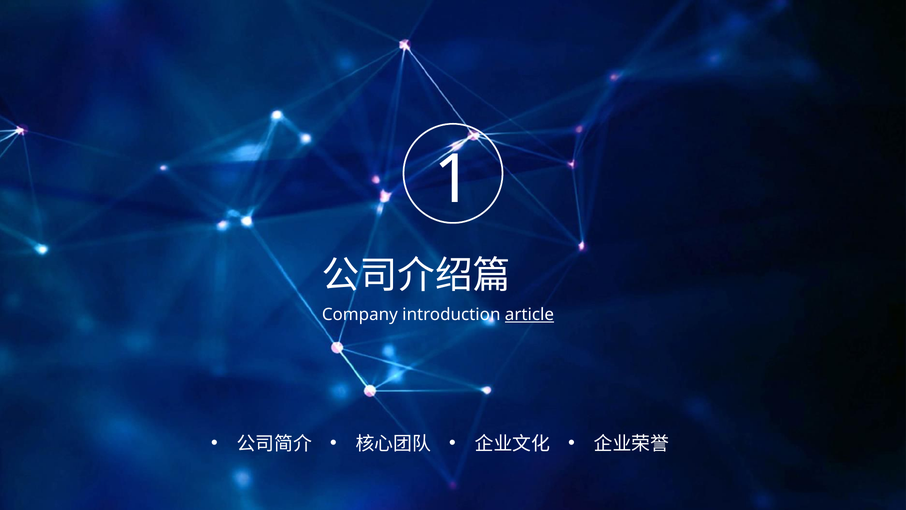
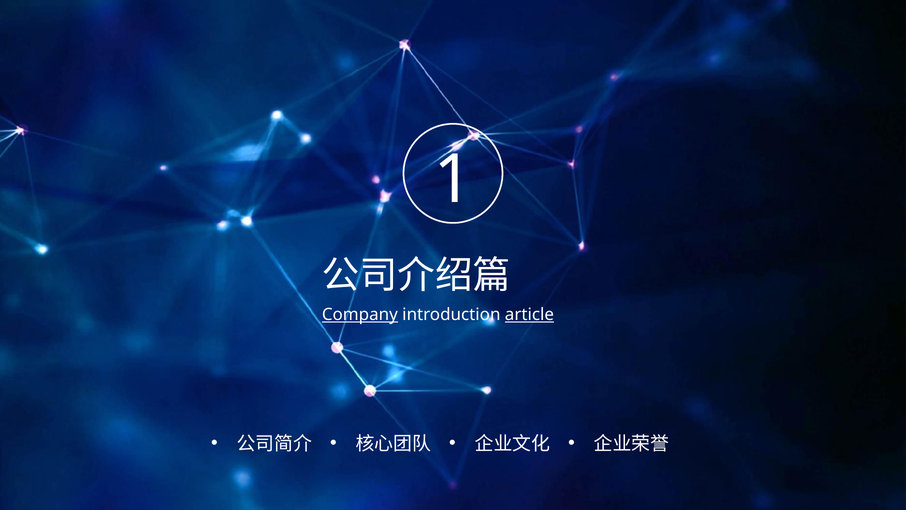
Company underline: none -> present (360, 314)
